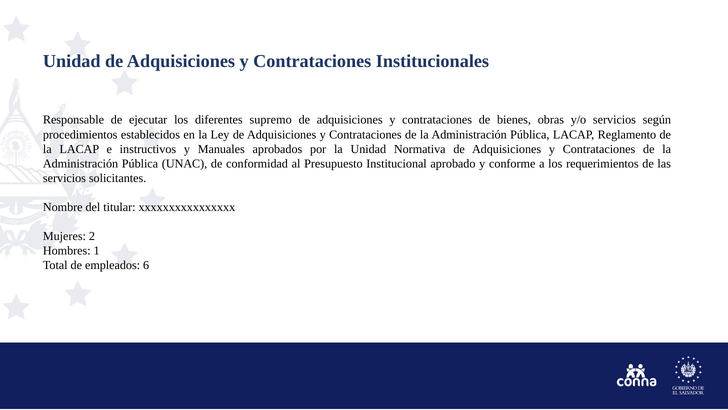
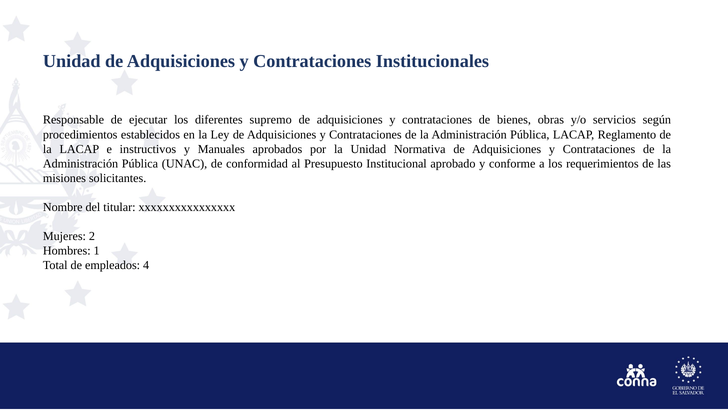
servicios: servicios -> misiones (64, 178)
6: 6 -> 4 (146, 265)
